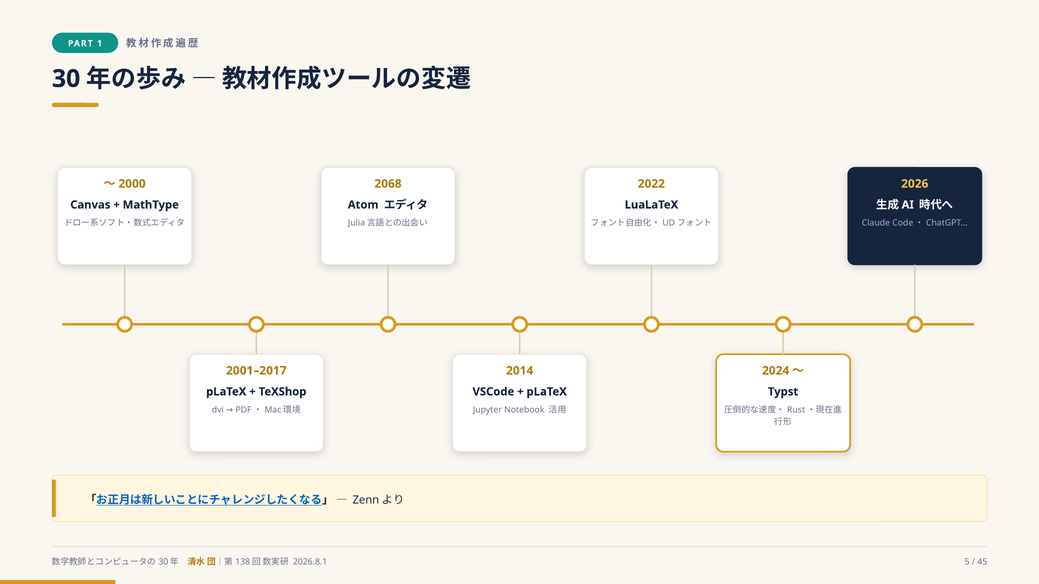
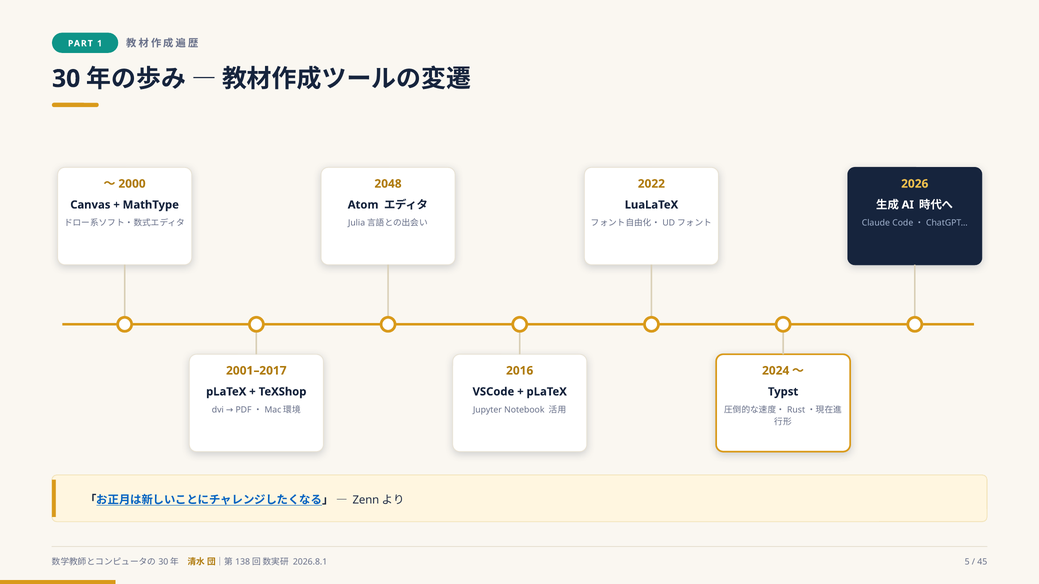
2068: 2068 -> 2048 (388, 184)
2014: 2014 -> 2016 (520, 371)
